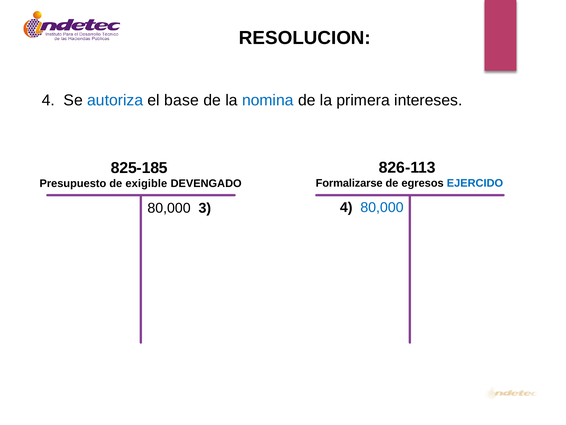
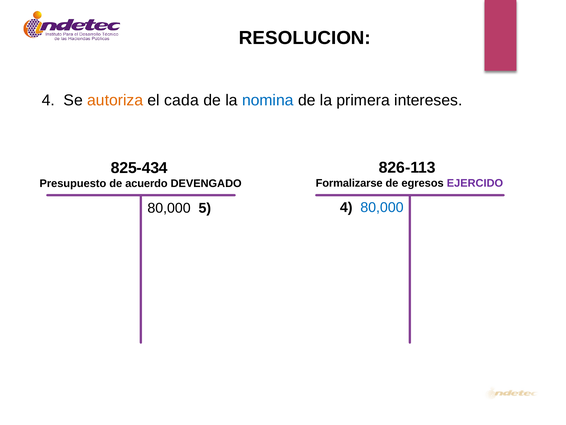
autoriza colour: blue -> orange (115, 100)
base: base -> cada (182, 100)
825-185: 825-185 -> 825-434 (139, 168)
EJERCIDO colour: blue -> purple (475, 183)
exigible: exigible -> acuerdo (146, 183)
3: 3 -> 5 (205, 208)
